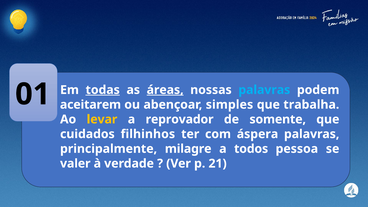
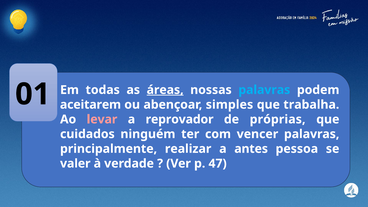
todas underline: present -> none (103, 90)
levar colour: yellow -> pink (102, 119)
somente: somente -> próprias (278, 119)
filhinhos: filhinhos -> ninguém (148, 134)
áspera: áspera -> vencer (257, 134)
milagre: milagre -> realizar (188, 149)
todos: todos -> antes (251, 149)
21: 21 -> 47 (218, 164)
